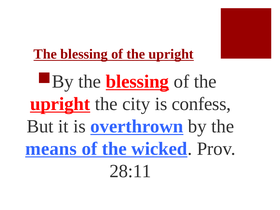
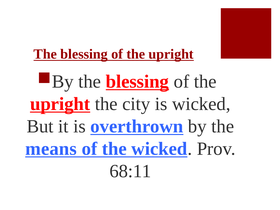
is confess: confess -> wicked (201, 104)
28:11: 28:11 -> 68:11 (130, 171)
